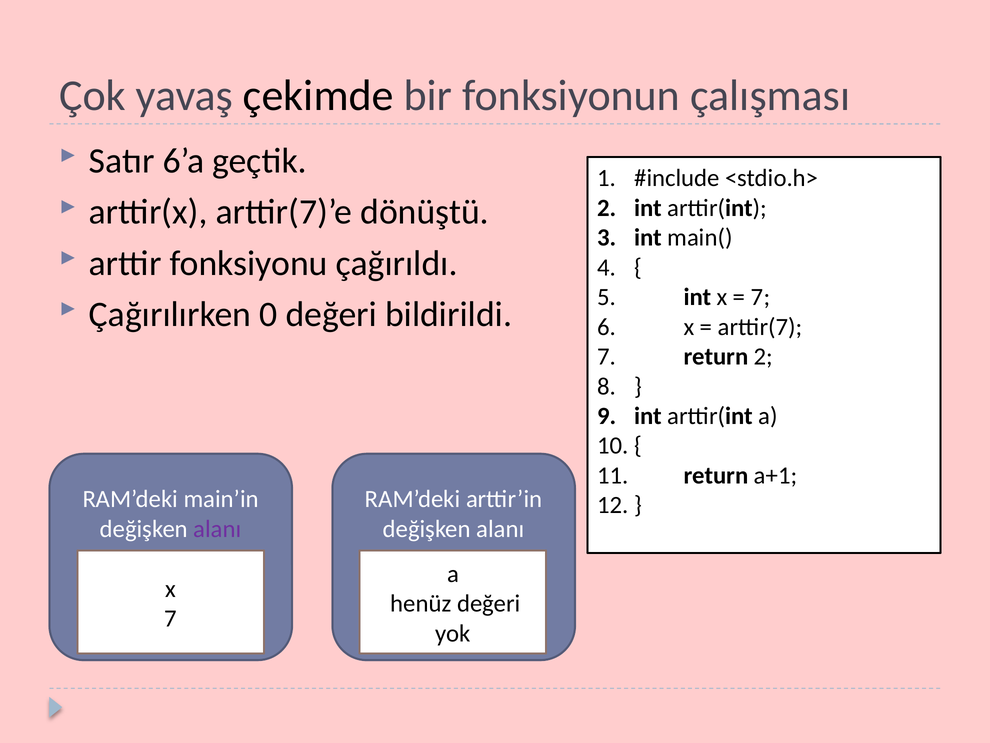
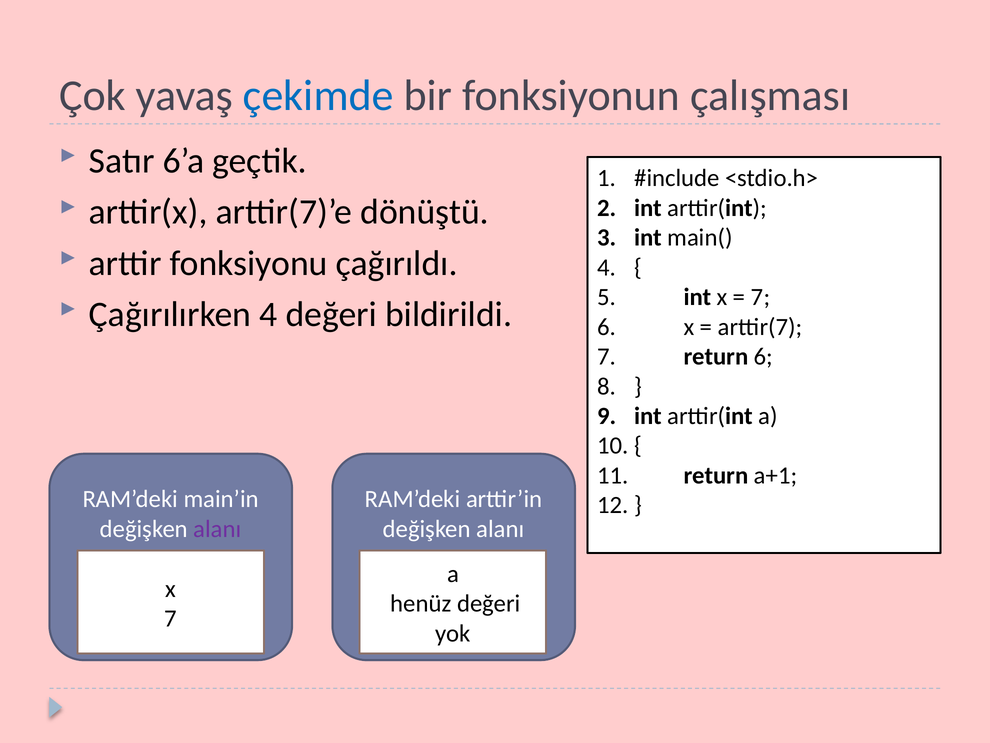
çekimde colour: black -> blue (318, 96)
Çağırılırken 0: 0 -> 4 (268, 314)
return 2: 2 -> 6 (763, 356)
